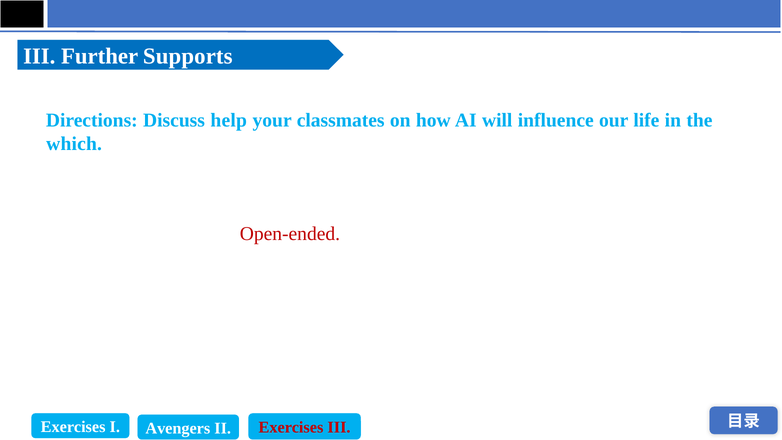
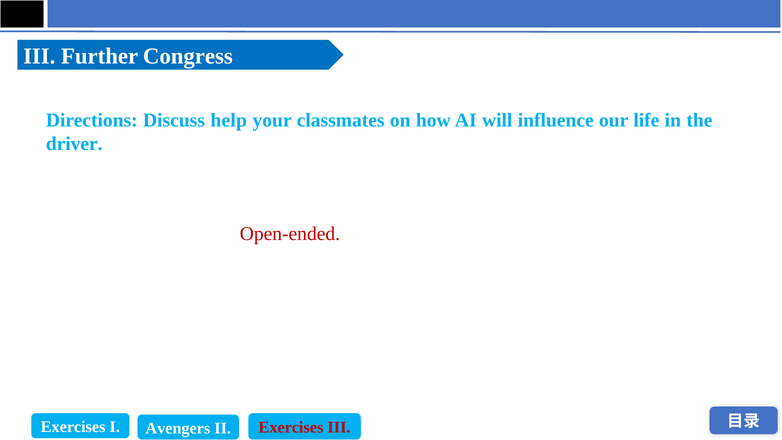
Supports: Supports -> Congress (188, 56)
which: which -> driver (74, 144)
